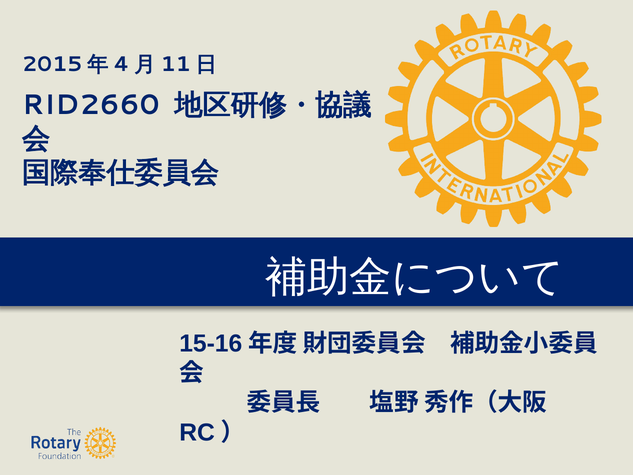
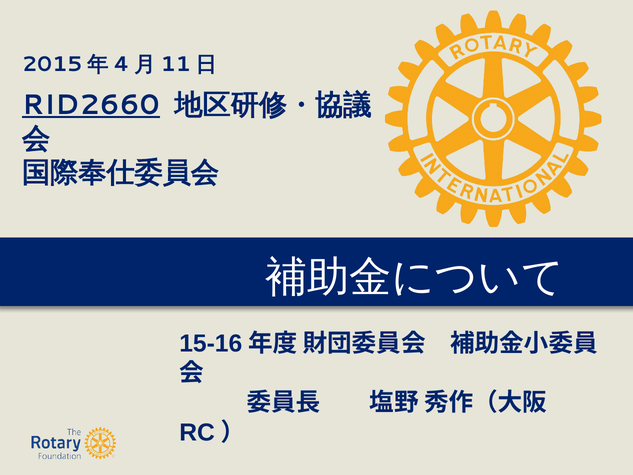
RID2660 underline: none -> present (91, 105)
